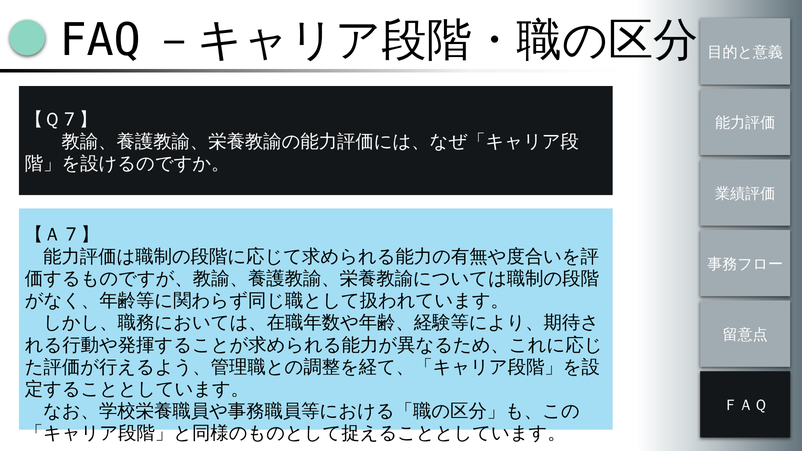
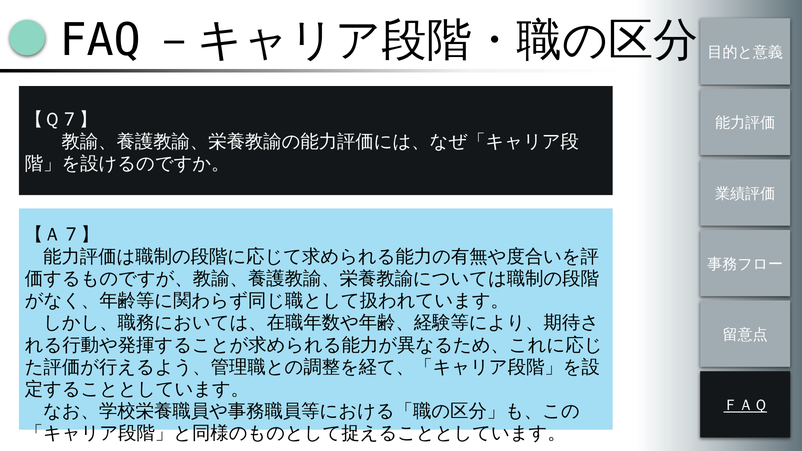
ＦＡＱ underline: none -> present (745, 405)
